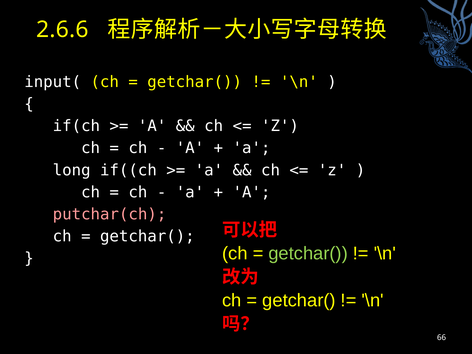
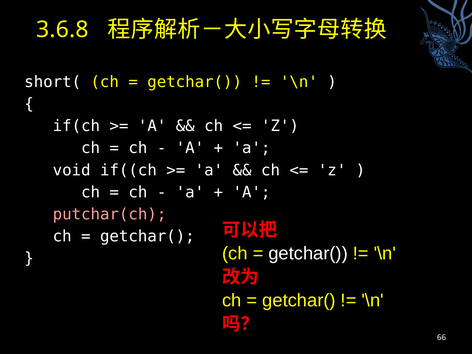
2.6.6: 2.6.6 -> 3.6.8 (62, 29)
input(: input( -> short( (53, 82)
long: long -> void (72, 170)
getchar( colour: light green -> white (308, 254)
